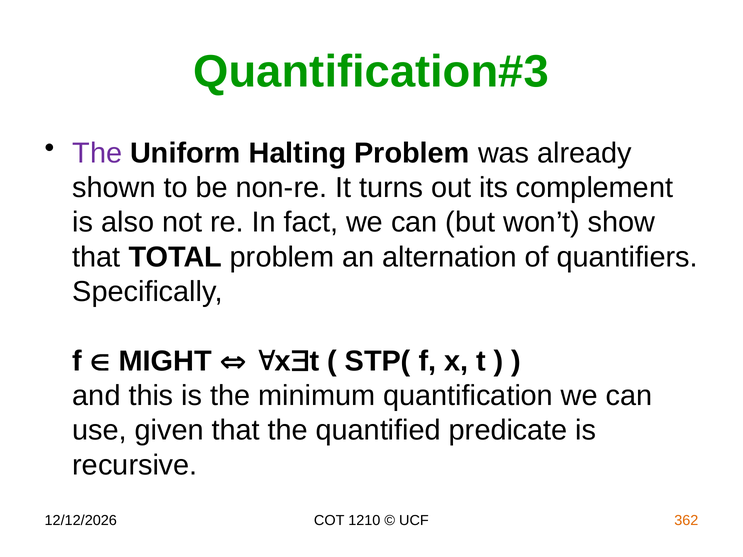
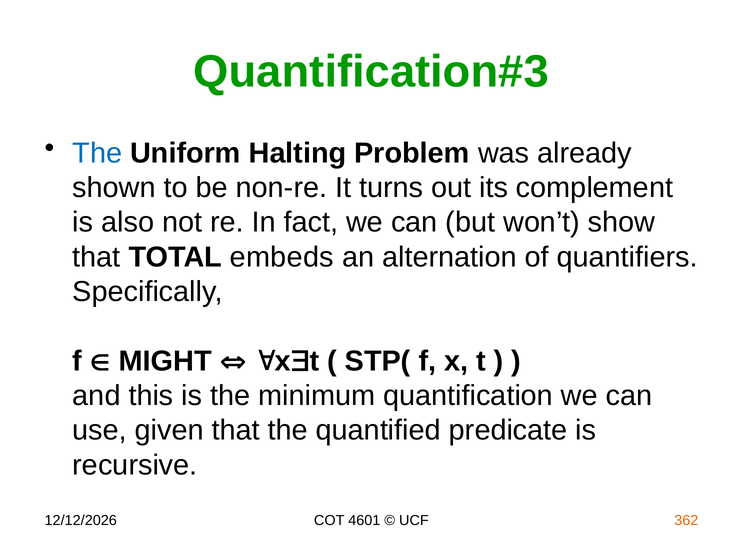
The colour: purple -> blue (97, 153)
TOTAL problem: problem -> embeds (282, 257)
1210: 1210 -> 4601 (364, 521)
